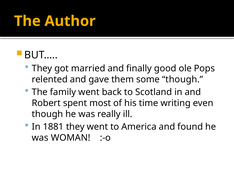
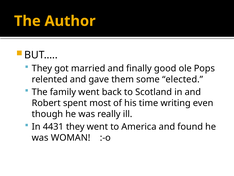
some though: though -> elected (183, 79)
1881: 1881 -> 4431 (53, 126)
